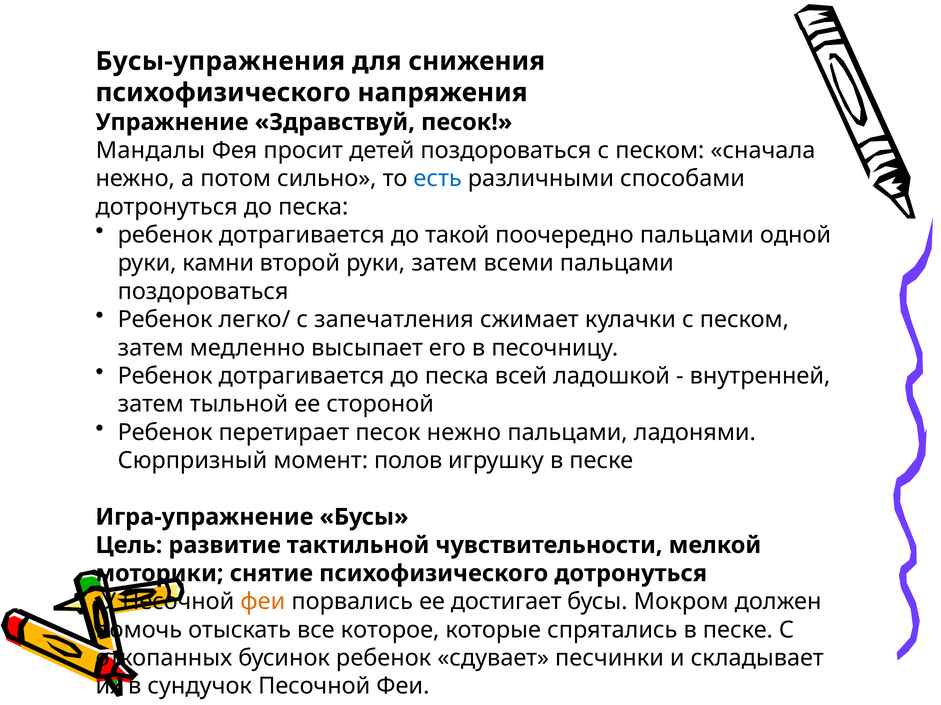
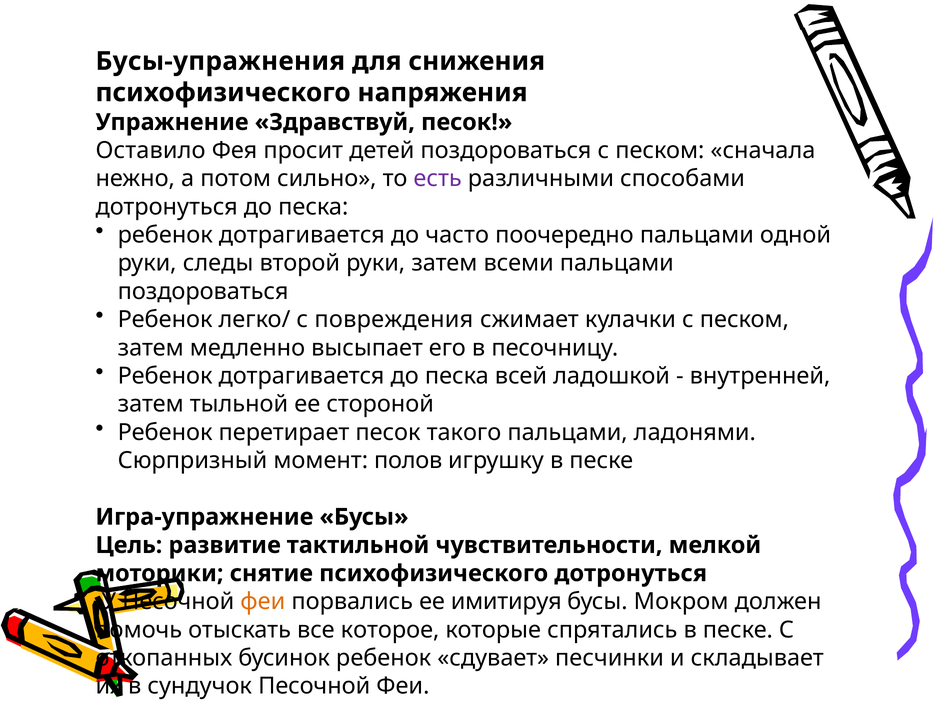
Мандалы: Мандалы -> Оставило (151, 151)
есть colour: blue -> purple (438, 179)
такой: такой -> часто (457, 235)
камни: камни -> следы (218, 263)
запечатления: запечатления -> повреждения (394, 320)
песок нежно: нежно -> такого (464, 433)
достигает: достигает -> имитируя (506, 602)
